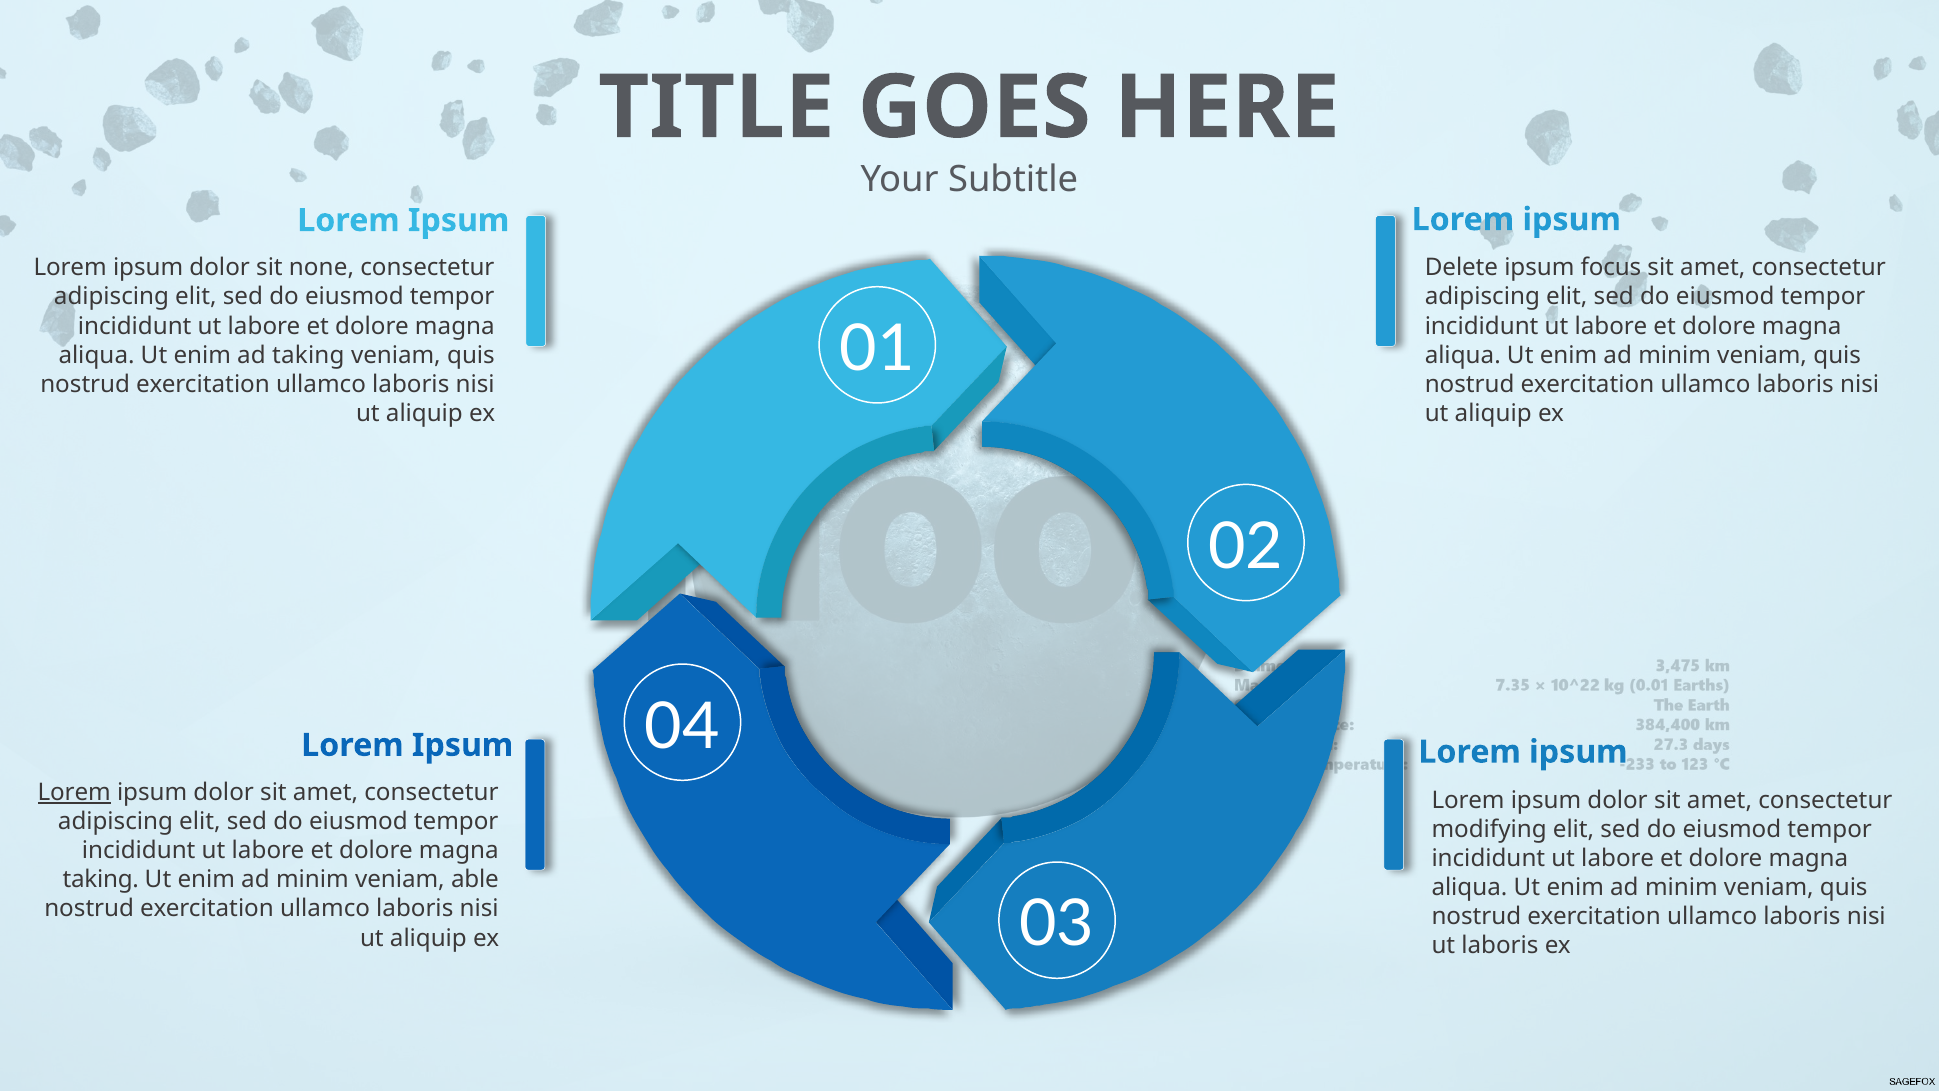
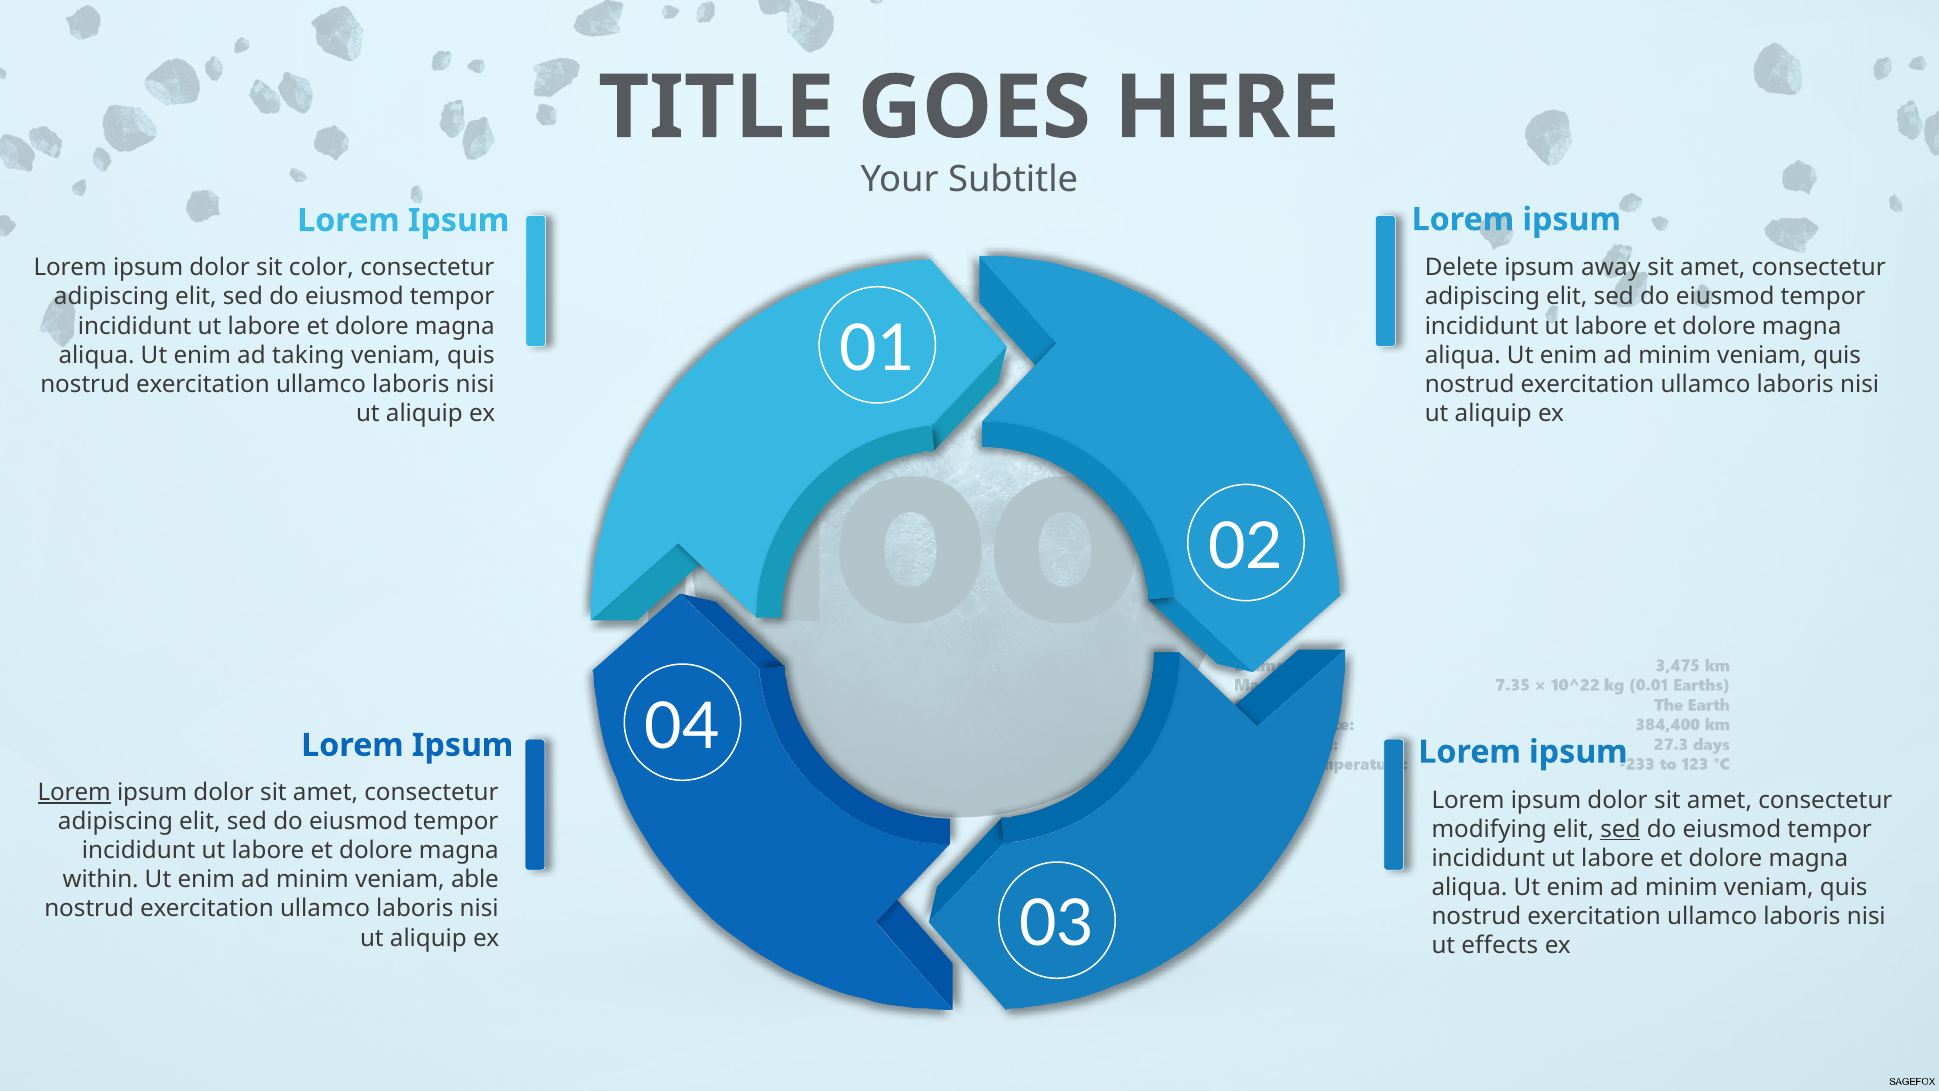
none: none -> color (321, 268)
focus: focus -> away (1611, 268)
sed underline: none -> present (1620, 829)
taking: taking -> within (101, 880)
ut laboris: laboris -> effects (1500, 945)
